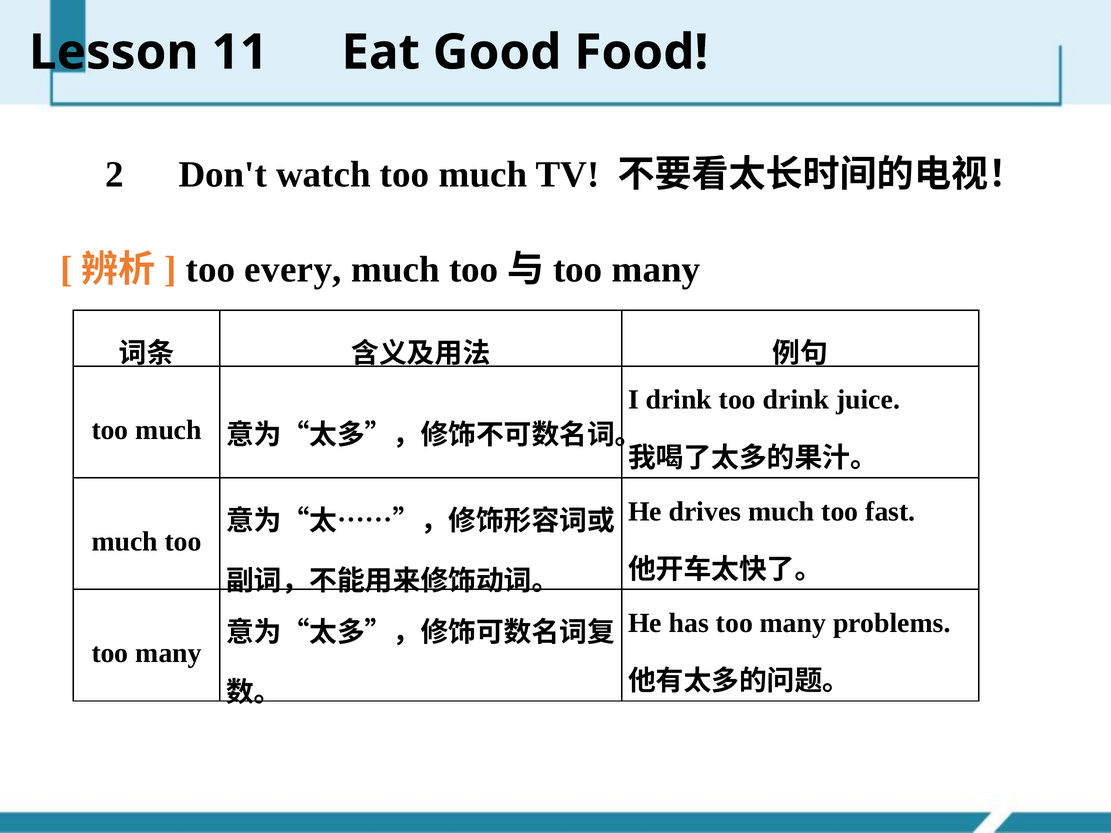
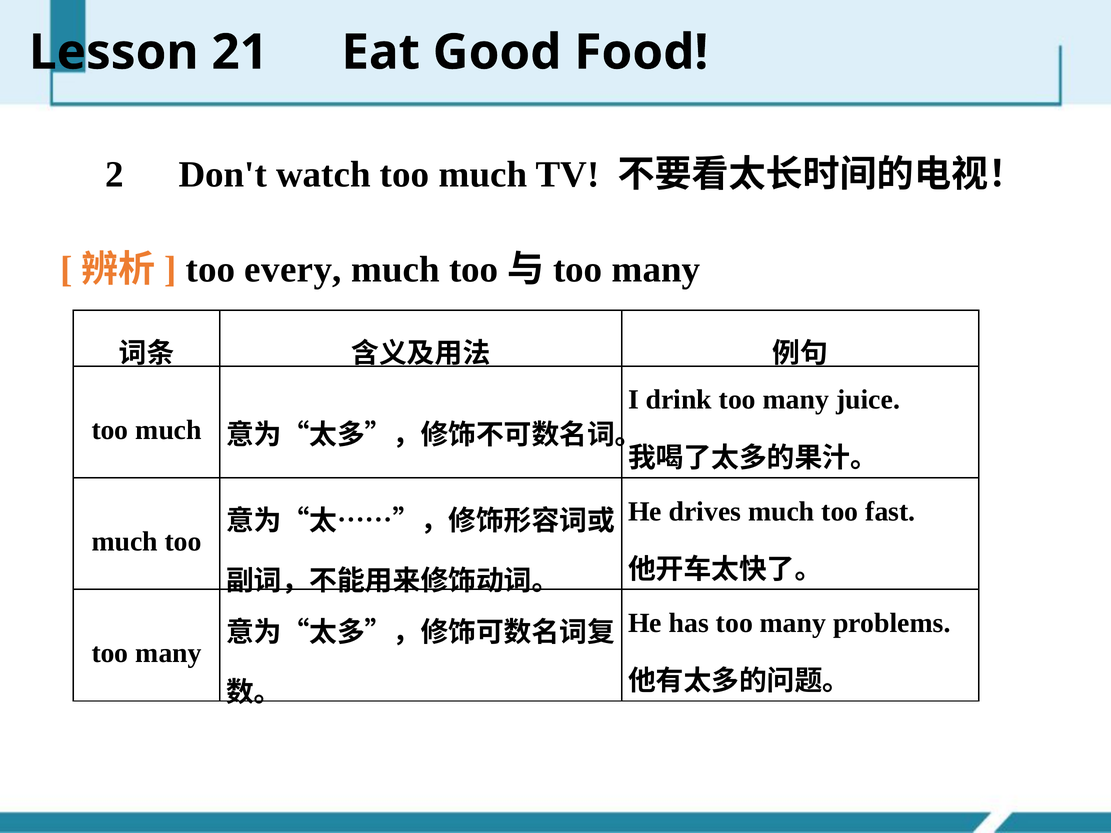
11: 11 -> 21 (240, 52)
drink too drink: drink -> many (796, 400)
